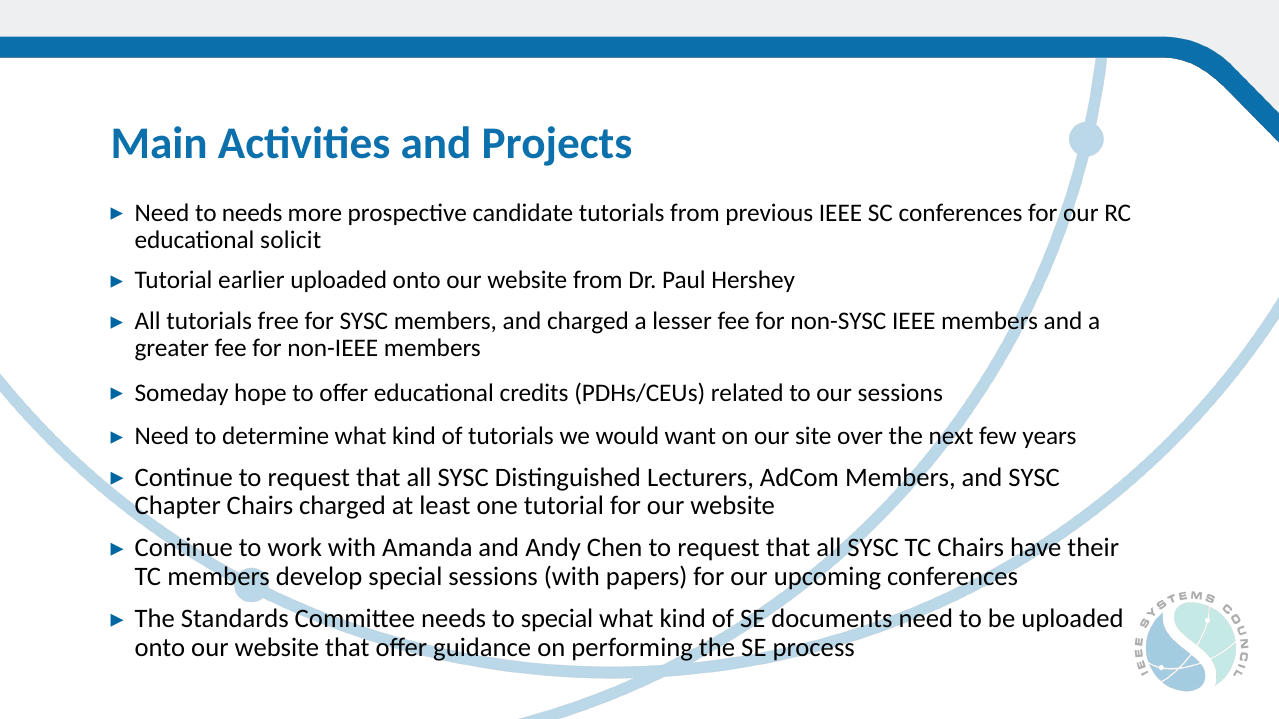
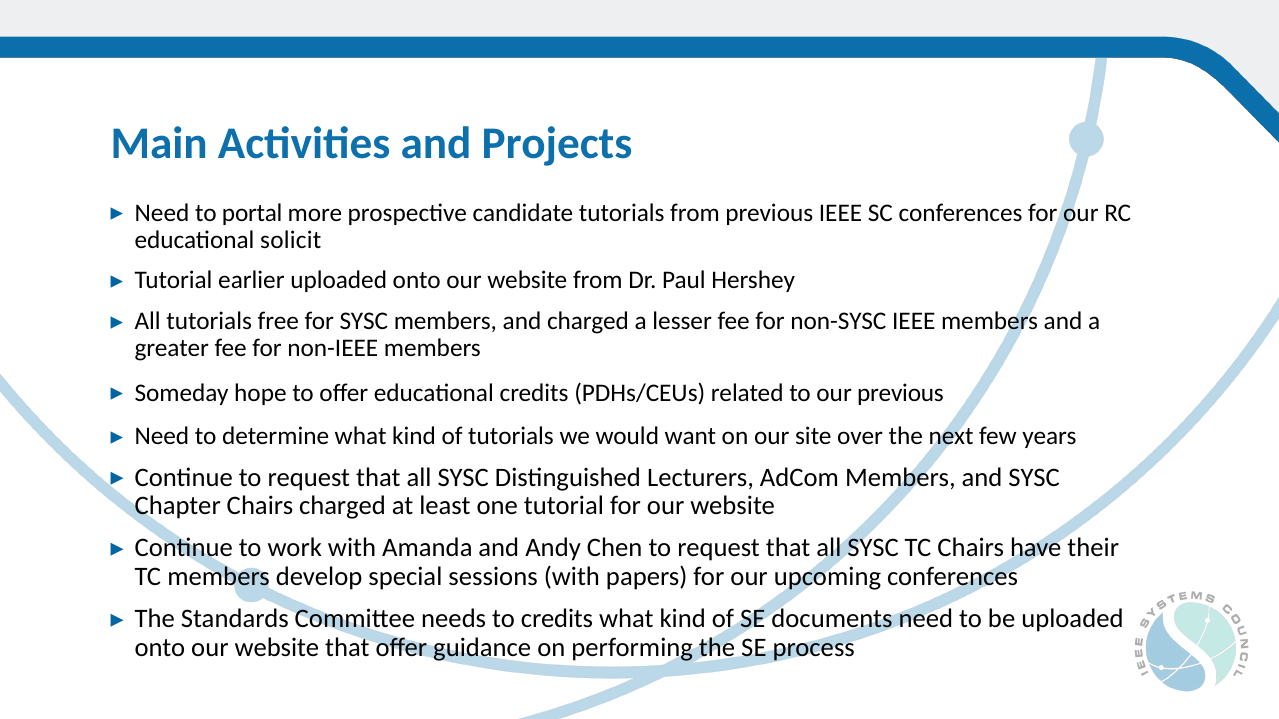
to needs: needs -> portal (252, 213)
our sessions: sessions -> previous (900, 393)
to special: special -> credits (557, 619)
